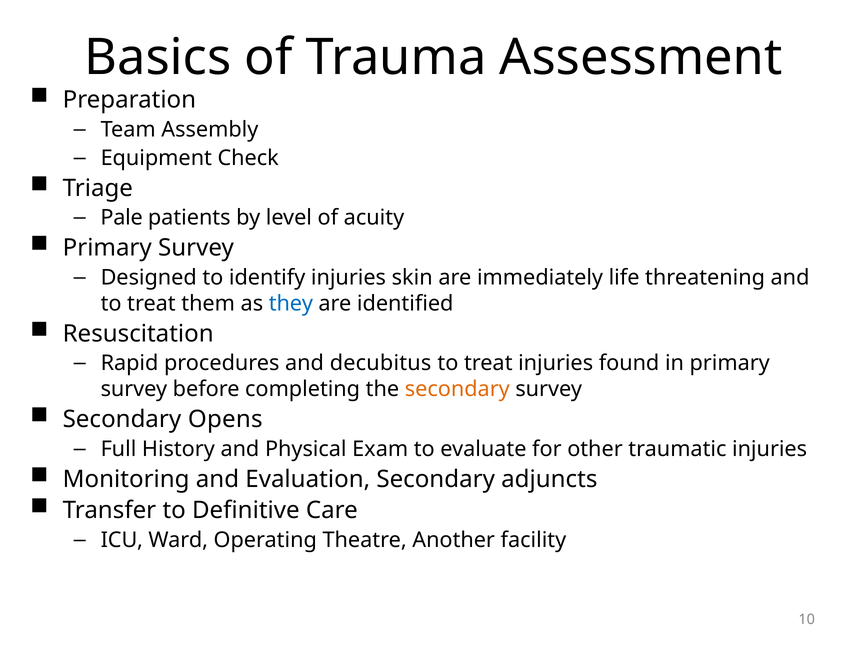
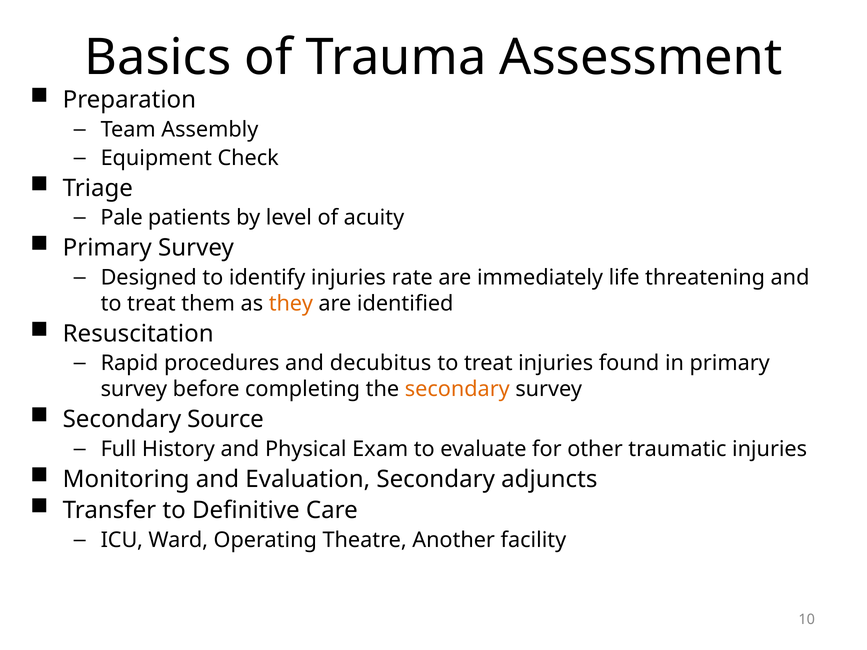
skin: skin -> rate (412, 278)
they colour: blue -> orange (291, 304)
Opens: Opens -> Source (226, 419)
